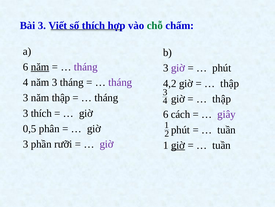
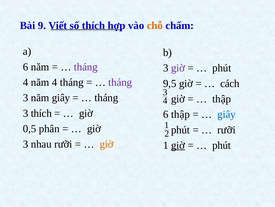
Bài 3: 3 -> 9 (42, 25)
chỗ colour: green -> orange (155, 25)
năm underline: present -> none (40, 67)
năm 3: 3 -> 4 (55, 82)
4,2: 4,2 -> 9,5 (170, 83)
thập: thập -> cách (230, 83)
năm thập: thập -> giây (61, 97)
6 cách: cách -> thập (180, 114)
giây colour: purple -> blue (227, 114)
tuần: tuần -> rưỡi (226, 129)
phần: phần -> nhau (41, 144)
giờ colour: purple -> orange (107, 144)
tuần: tuần -> phút (222, 145)
